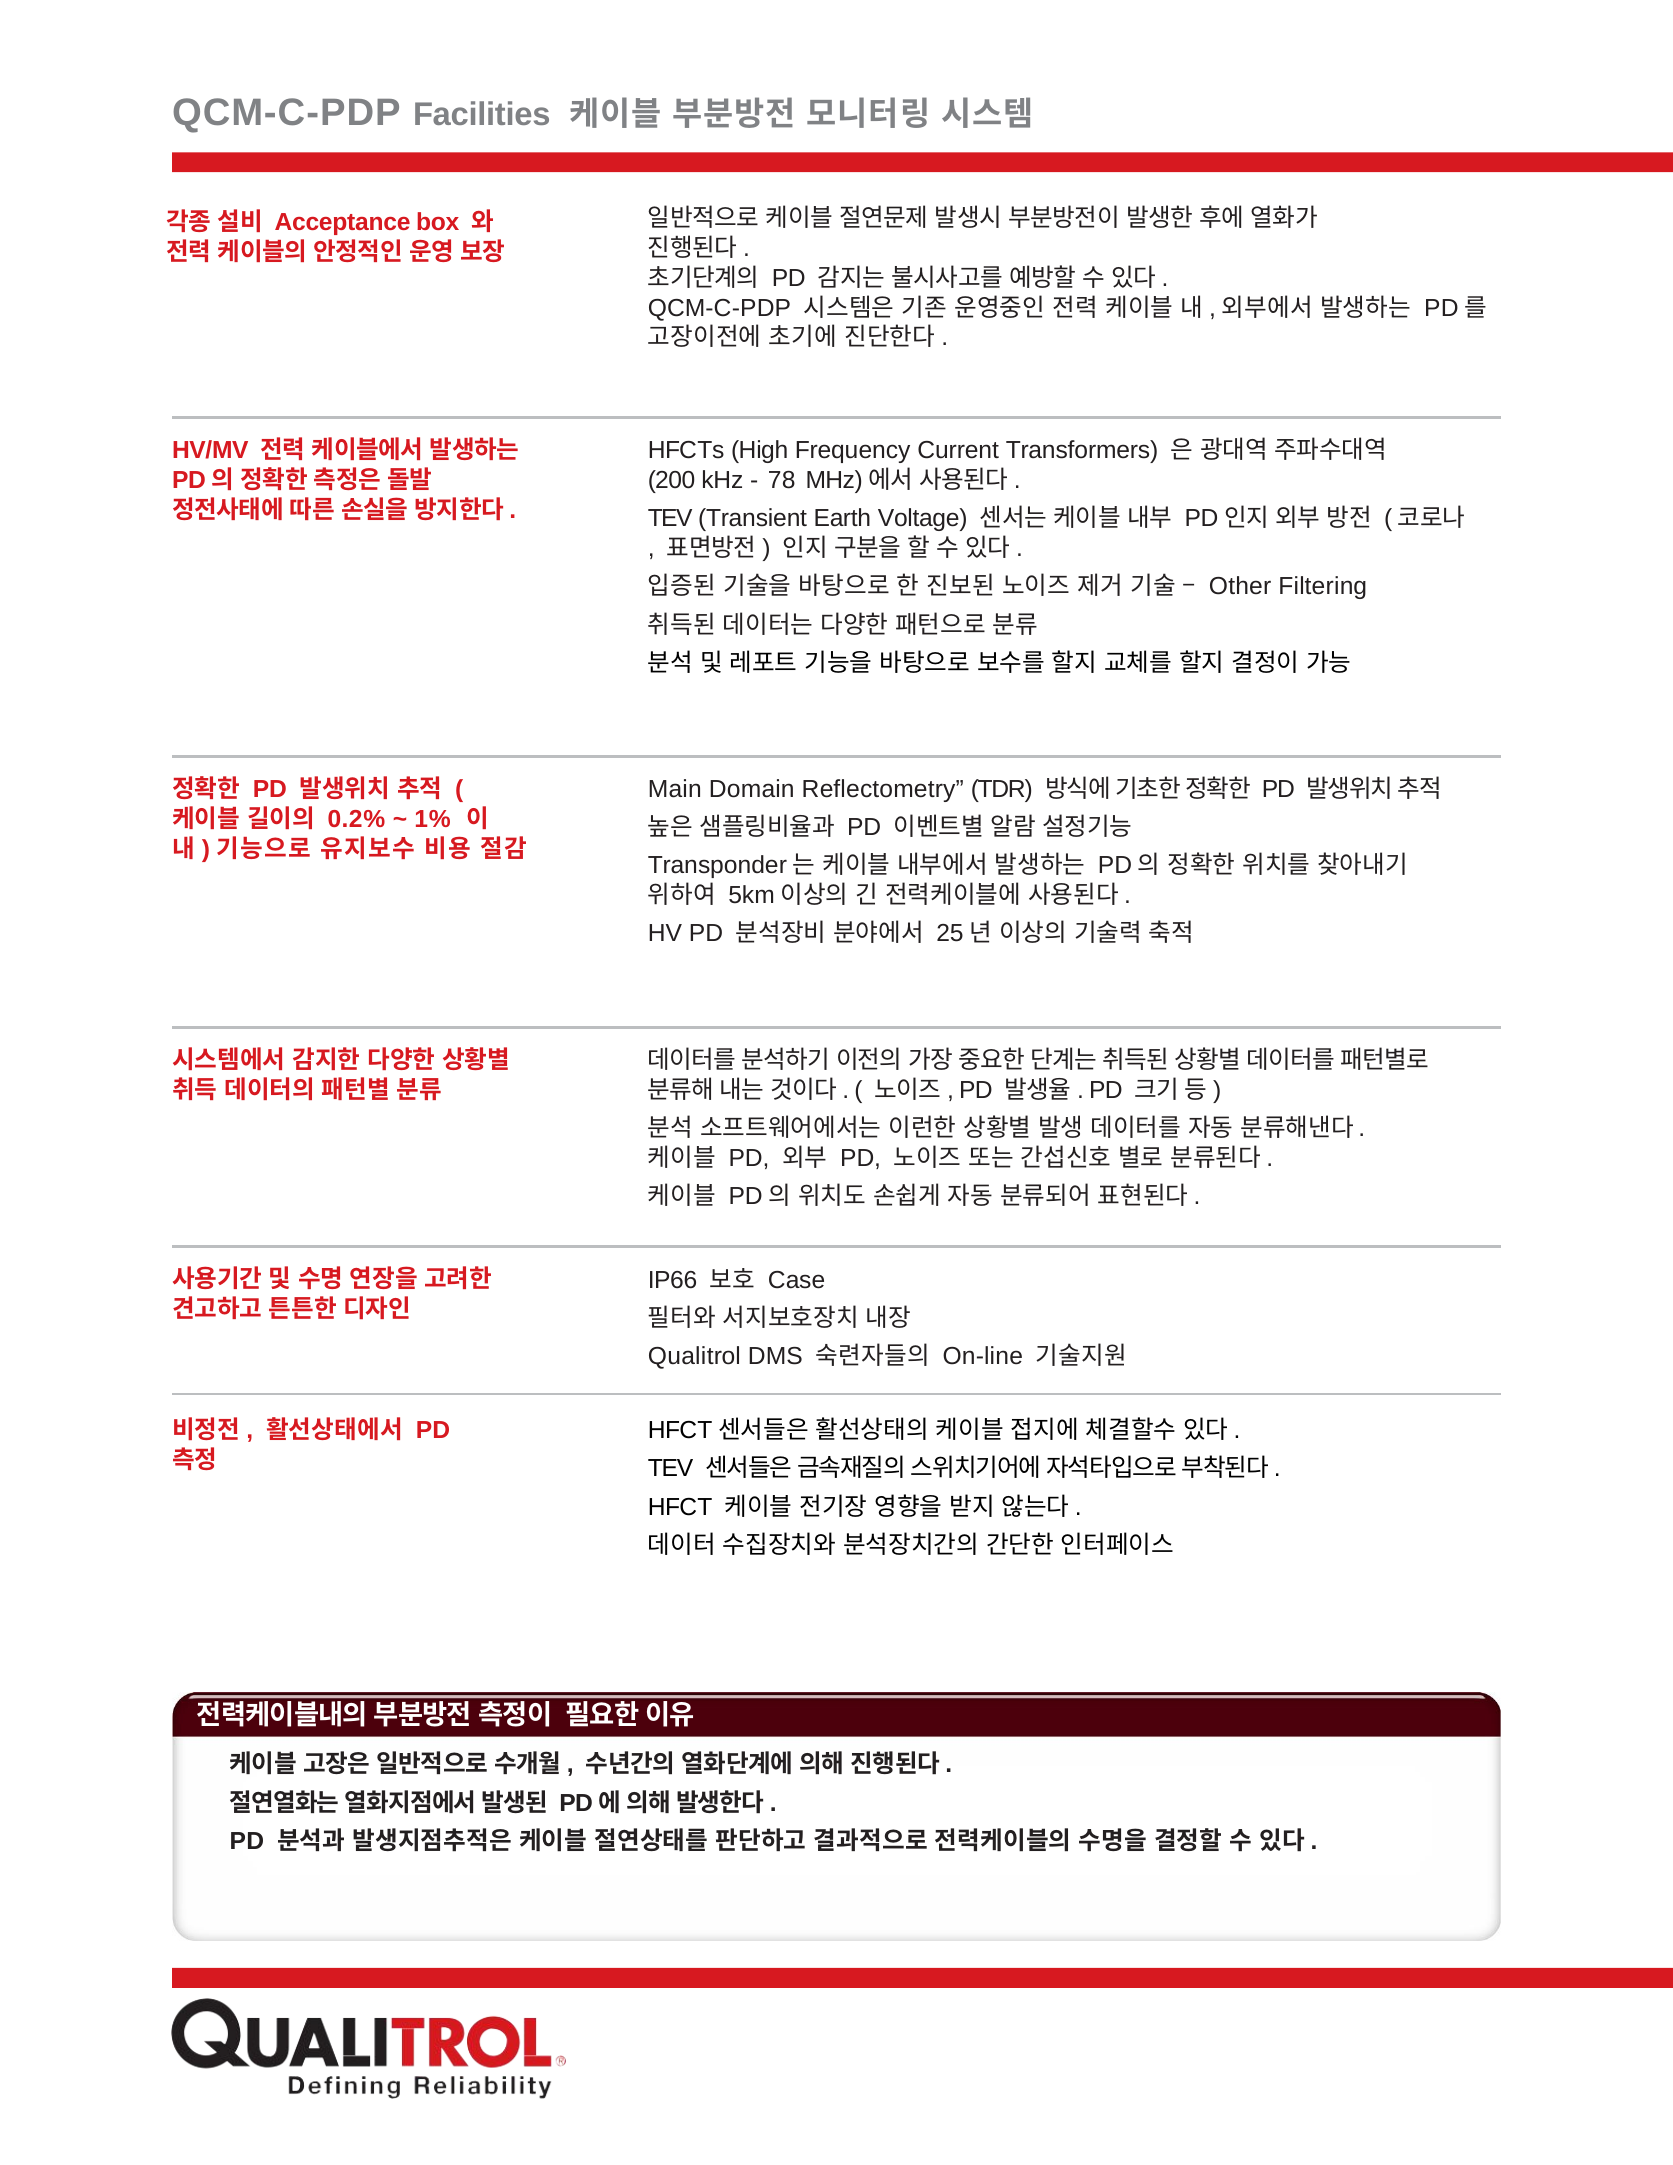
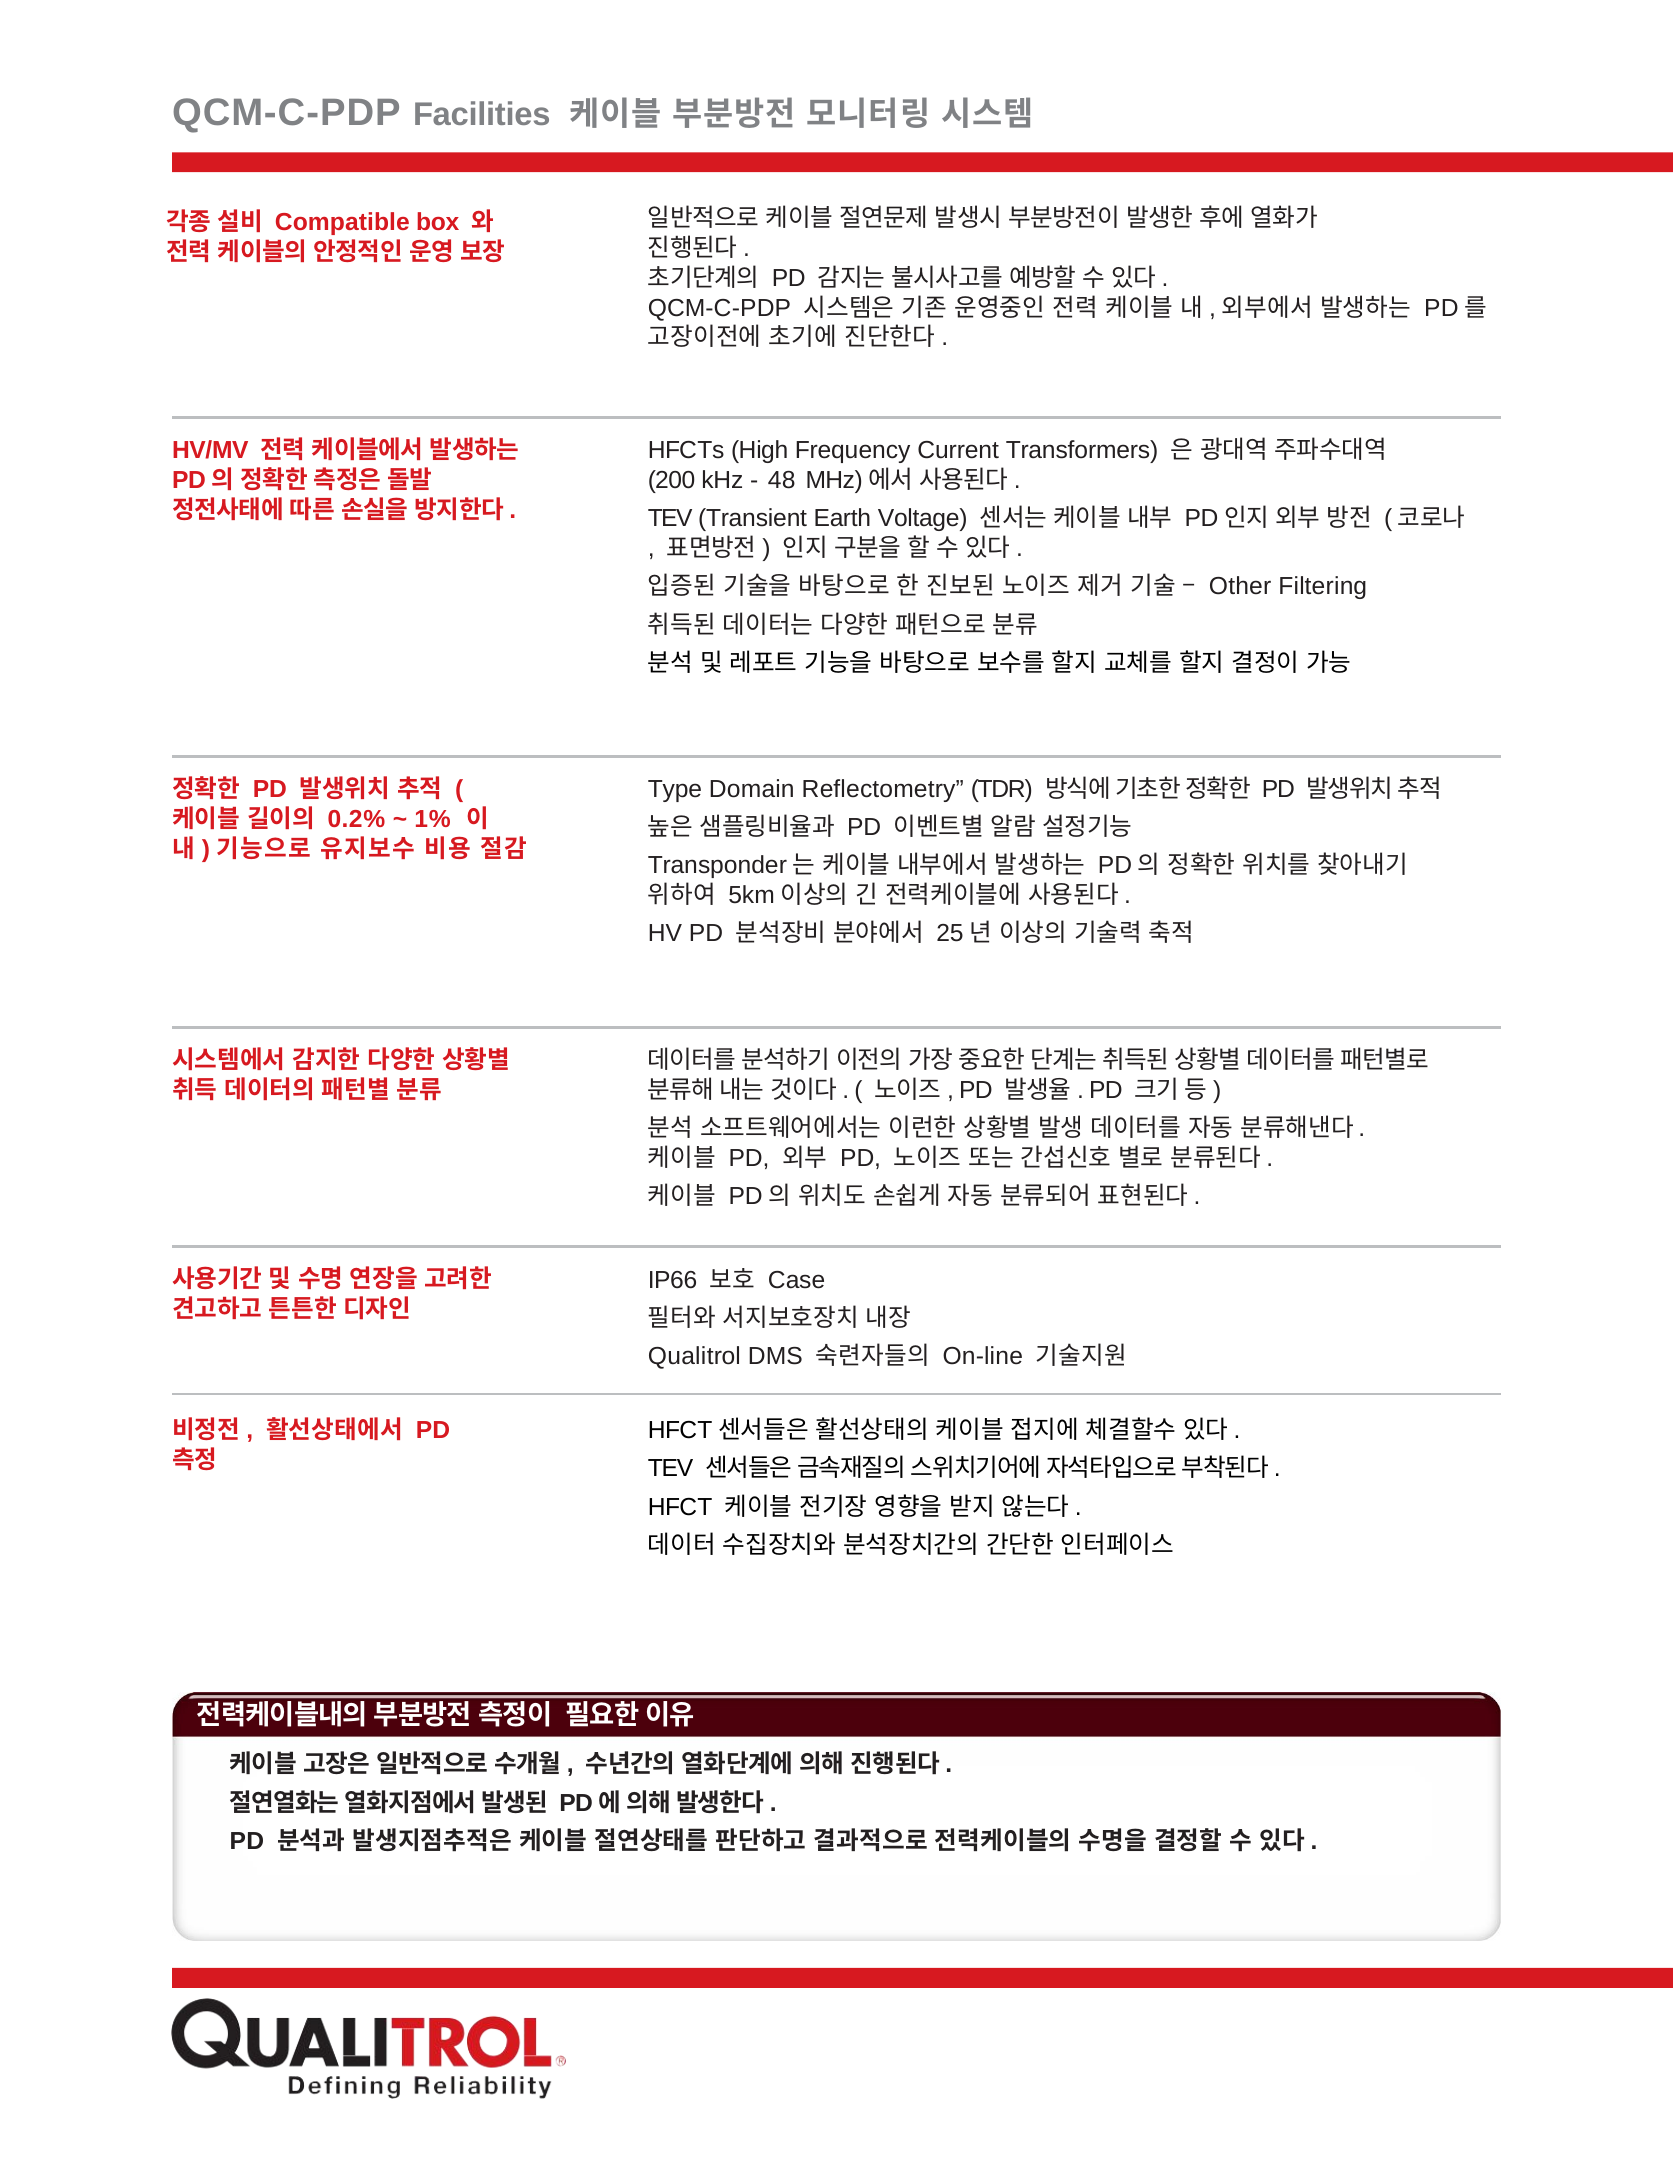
Acceptance: Acceptance -> Compatible (342, 222)
78: 78 -> 48 (782, 481)
Main: Main -> Type (675, 790)
